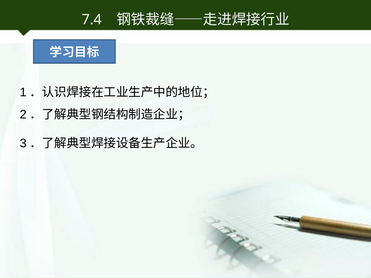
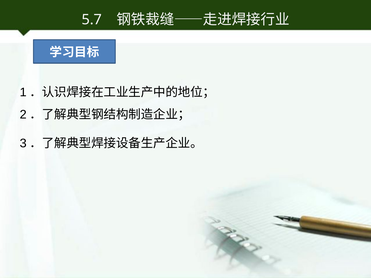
7.4: 7.4 -> 5.7 (92, 20)
